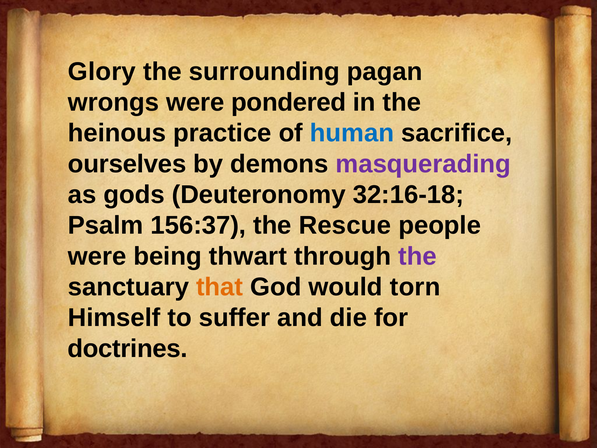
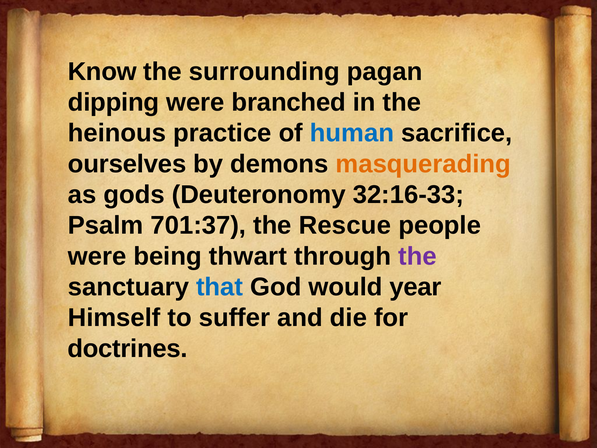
Glory: Glory -> Know (102, 72)
wrongs: wrongs -> dipping (114, 102)
pondered: pondered -> branched (289, 102)
masquerading colour: purple -> orange (423, 164)
32:16-18: 32:16-18 -> 32:16-33 (408, 195)
156:37: 156:37 -> 701:37 (198, 225)
that colour: orange -> blue (220, 287)
torn: torn -> year (416, 287)
